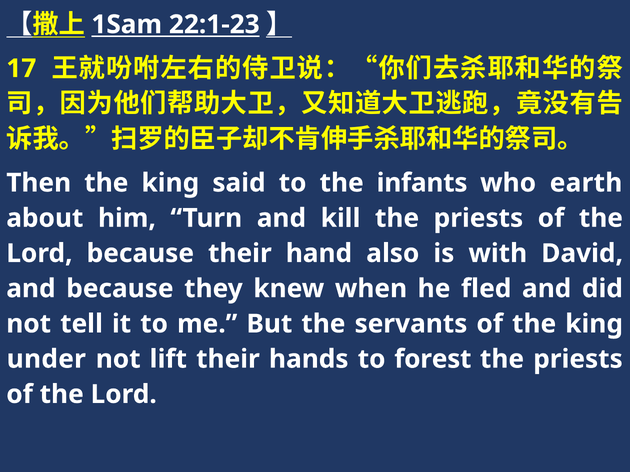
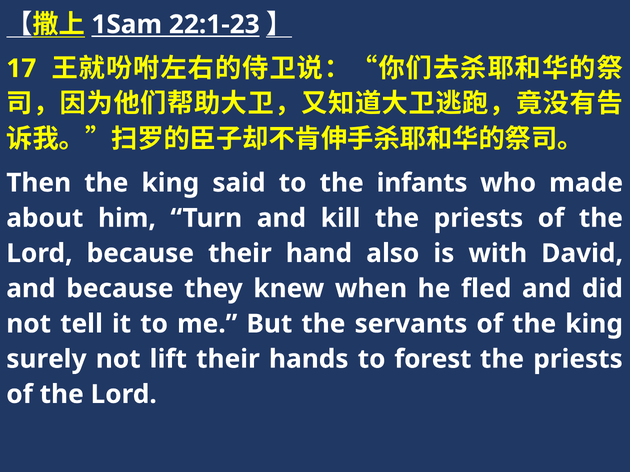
earth: earth -> made (586, 183)
under: under -> surely (46, 359)
